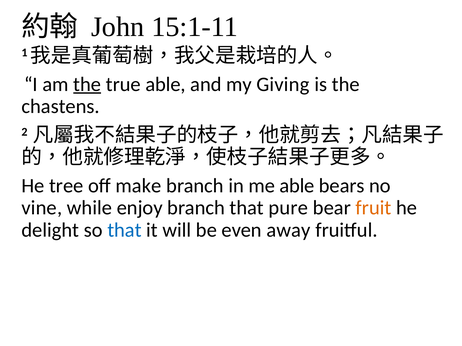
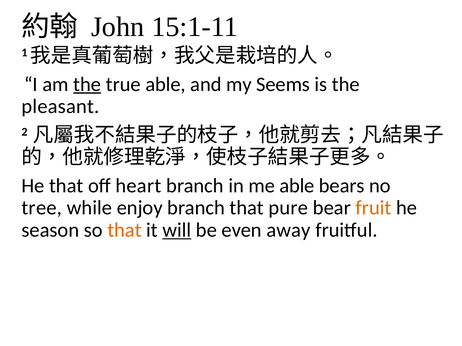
Giving: Giving -> Seems (283, 84)
chastens: chastens -> pleasant (60, 107)
He tree: tree -> that (66, 186)
make: make -> heart (138, 186)
vine: vine -> tree (42, 208)
delight: delight -> season (50, 230)
that colour: blue -> orange (124, 230)
will underline: none -> present (177, 230)
